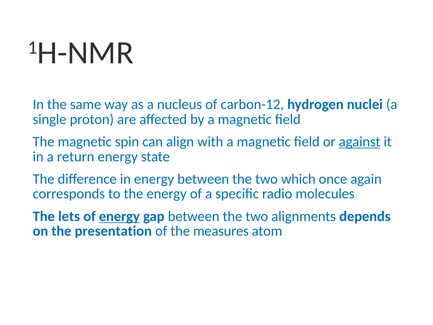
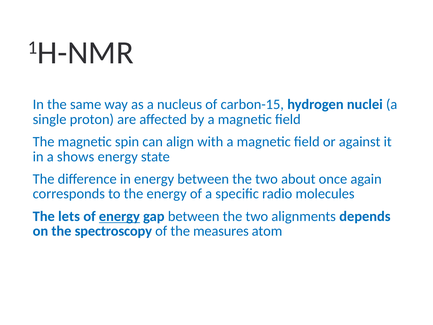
carbon-12: carbon-12 -> carbon-15 (252, 104)
against underline: present -> none (360, 142)
return: return -> shows (76, 156)
which: which -> about (298, 179)
presentation: presentation -> spectroscopy (113, 231)
